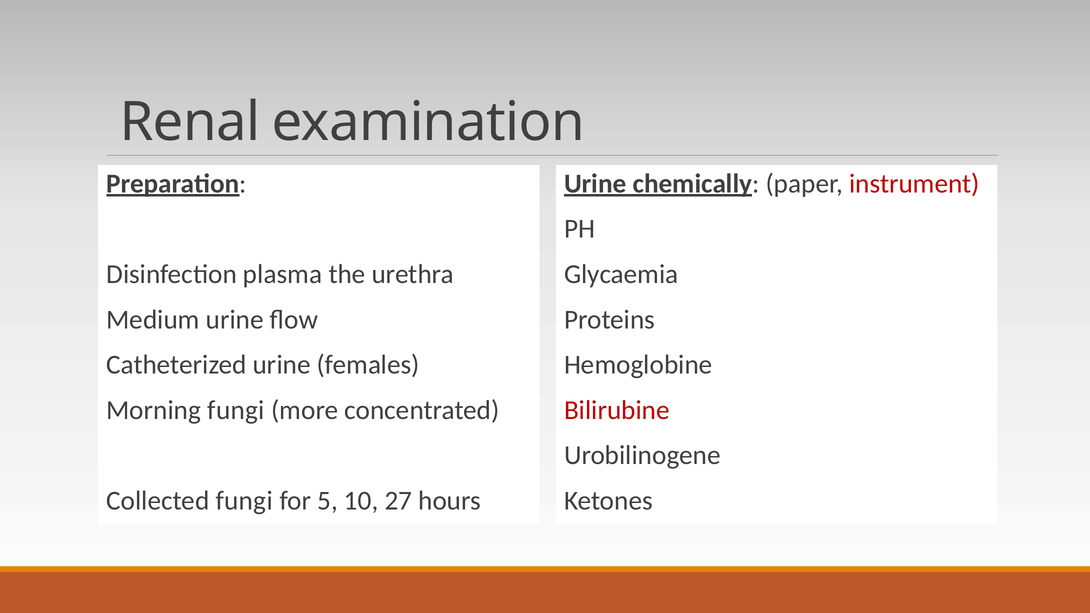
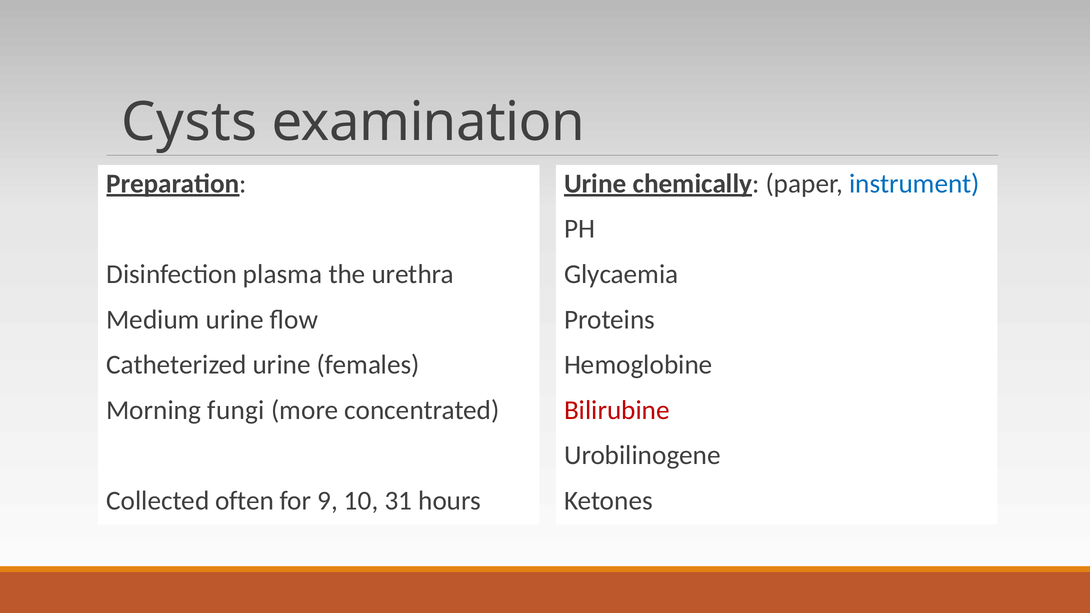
Renal: Renal -> Cysts (189, 122)
instrument colour: red -> blue (914, 184)
Collected fungi: fungi -> often (245, 501)
5: 5 -> 9 (328, 501)
27: 27 -> 31 (398, 501)
